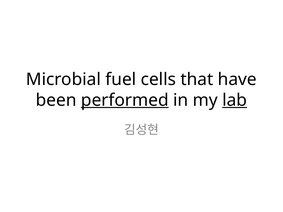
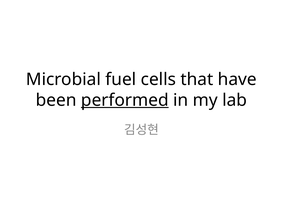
lab underline: present -> none (235, 100)
